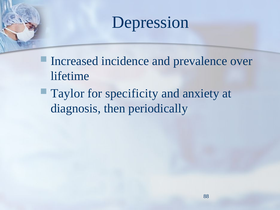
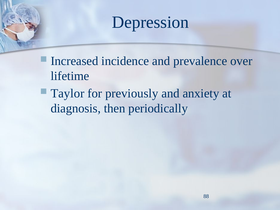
specificity: specificity -> previously (132, 93)
